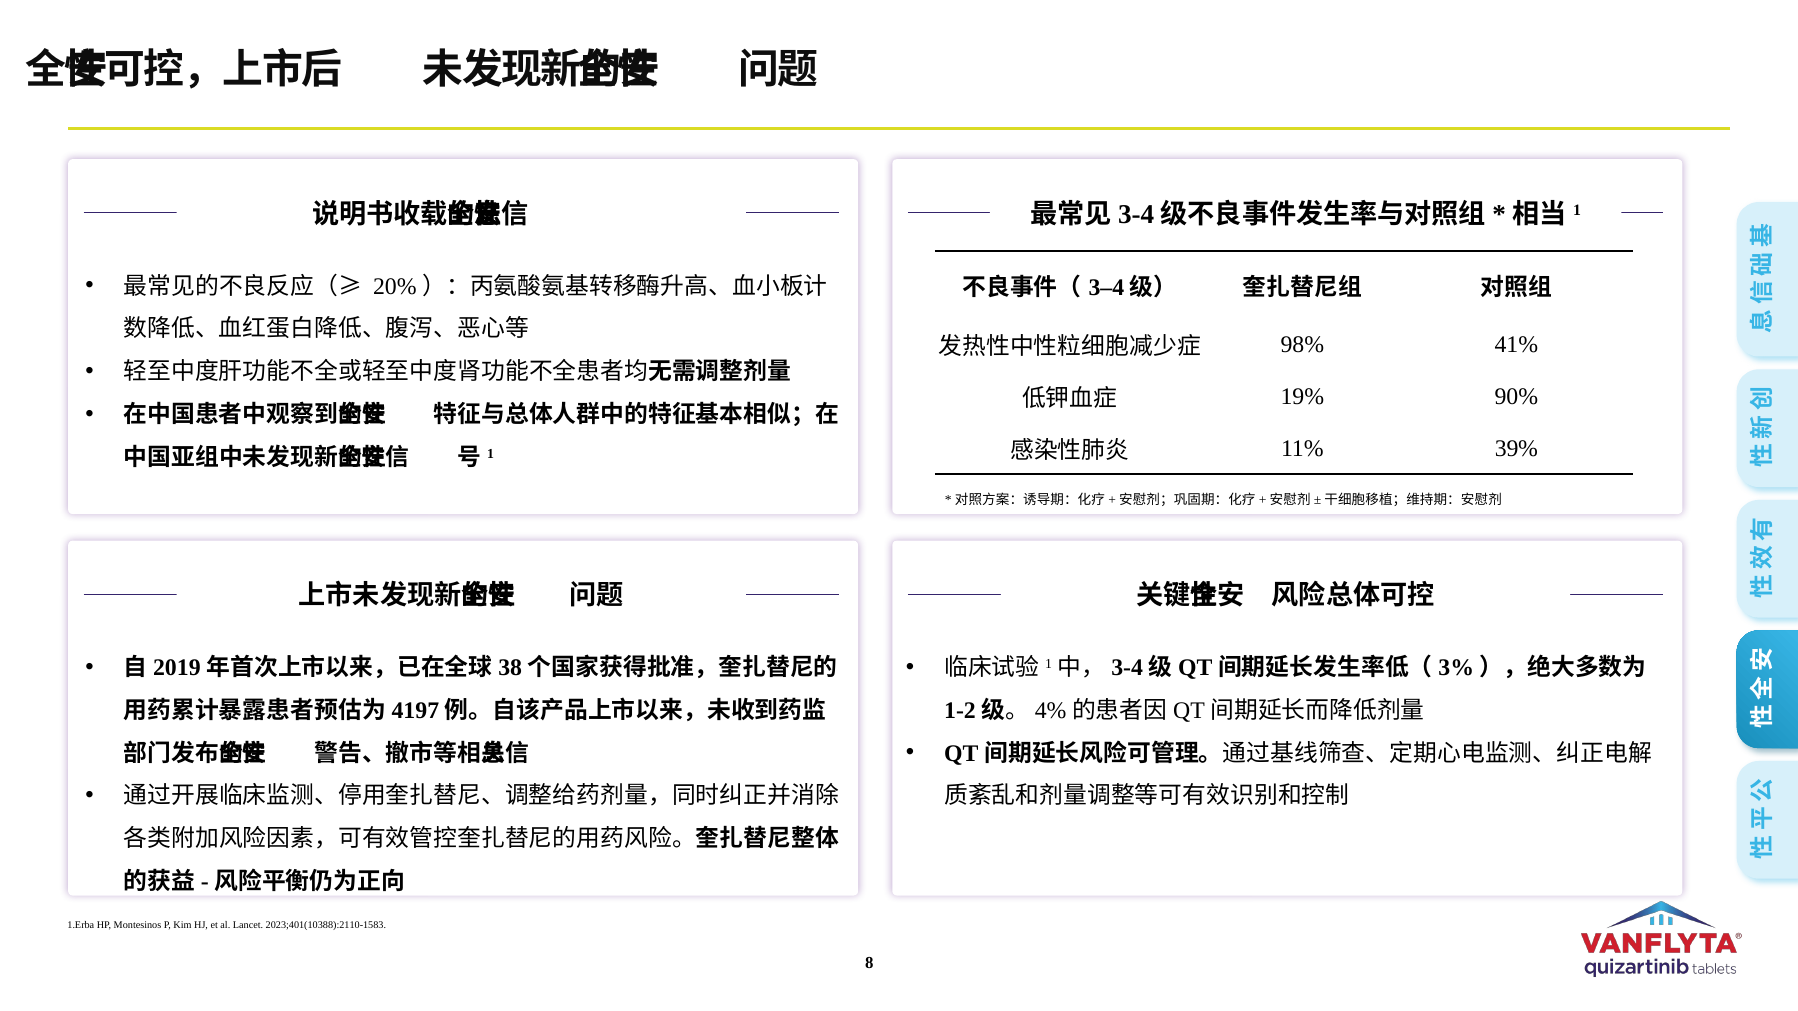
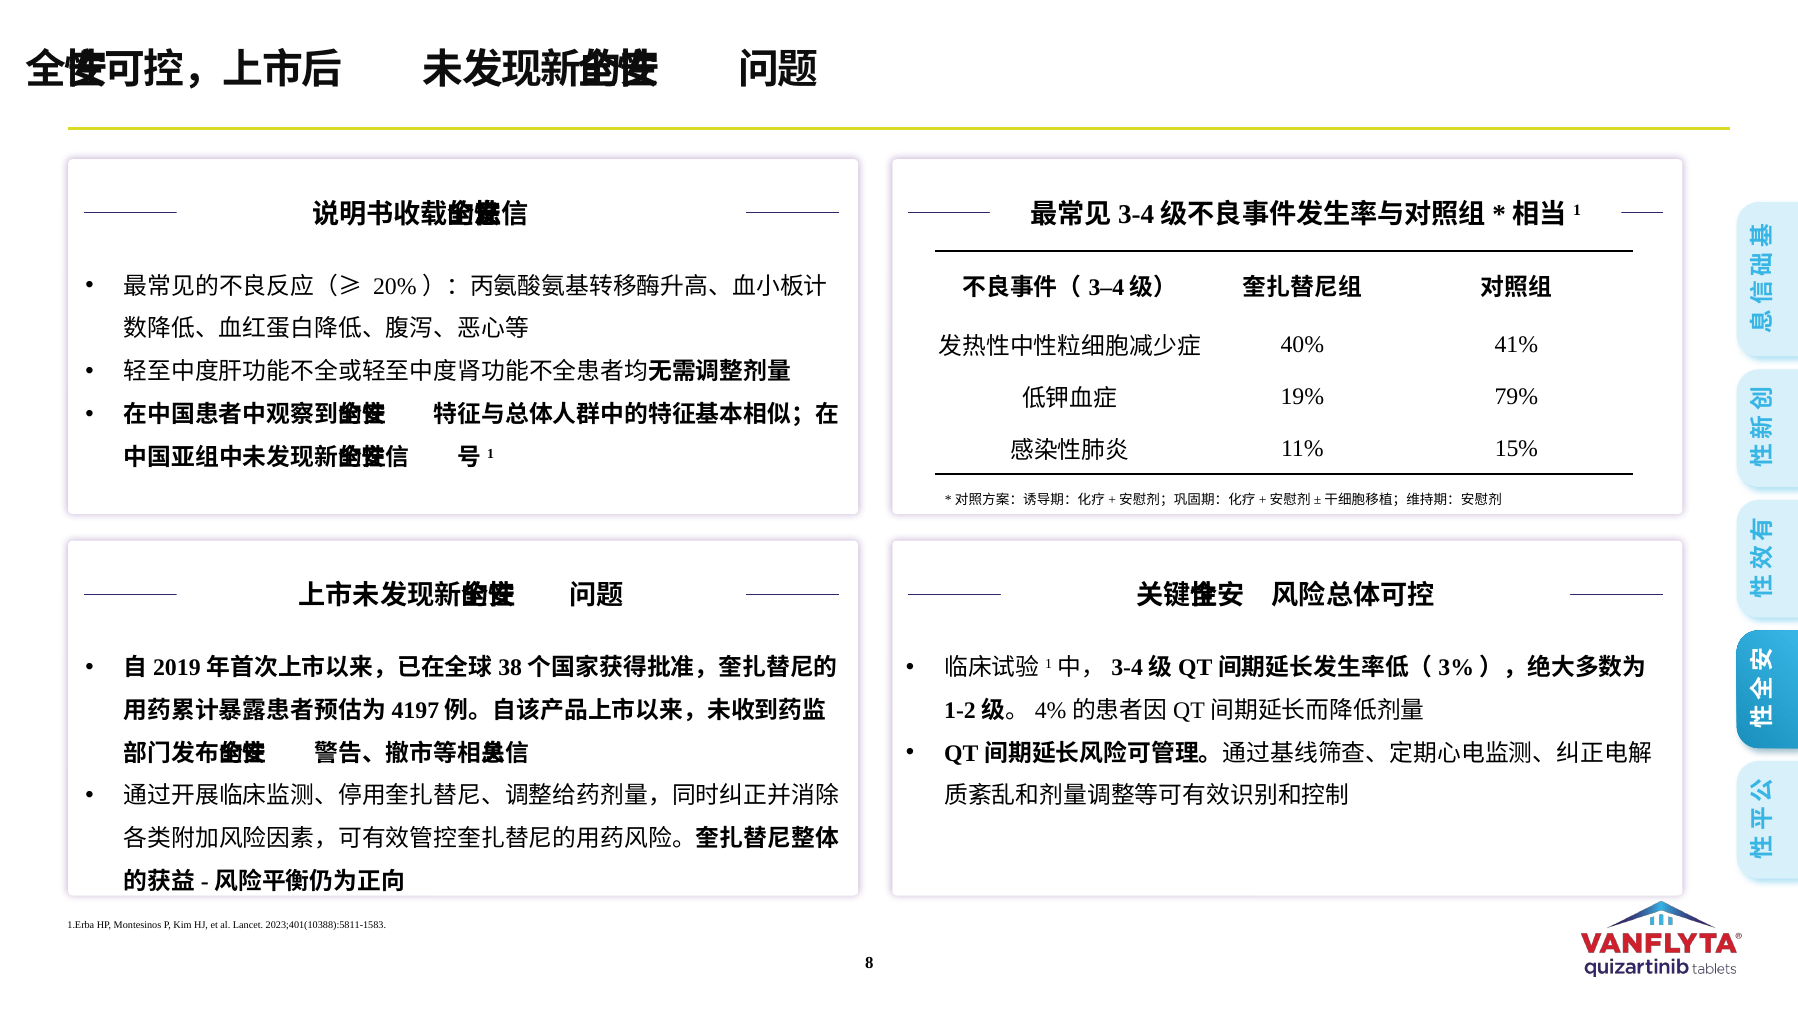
98%: 98% -> 40% (1302, 345)
90%: 90% -> 79% (1516, 397)
39%: 39% -> 15% (1516, 449)
2023;401(10388):2110-1583: 2023;401(10388):2110-1583 -> 2023;401(10388):5811-1583 (326, 926)
